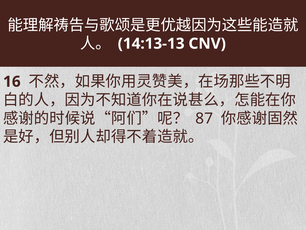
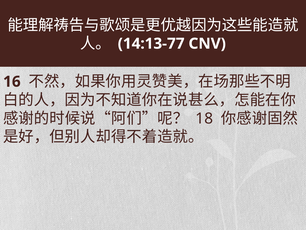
14:13-13: 14:13-13 -> 14:13-77 (151, 44)
87: 87 -> 18 (204, 118)
